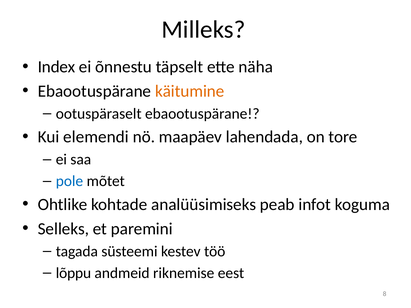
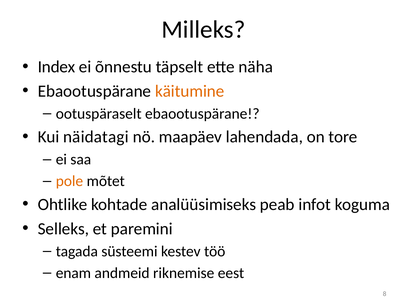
elemendi: elemendi -> näidatagi (96, 137)
pole colour: blue -> orange (69, 181)
lõppu: lõppu -> enam (73, 273)
